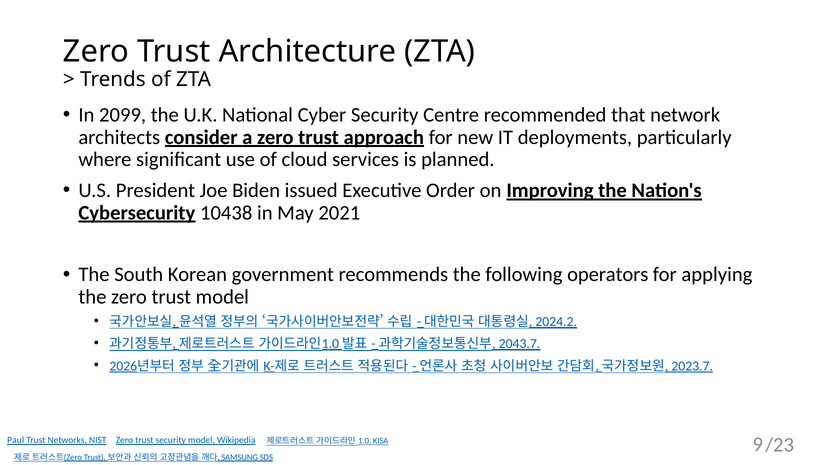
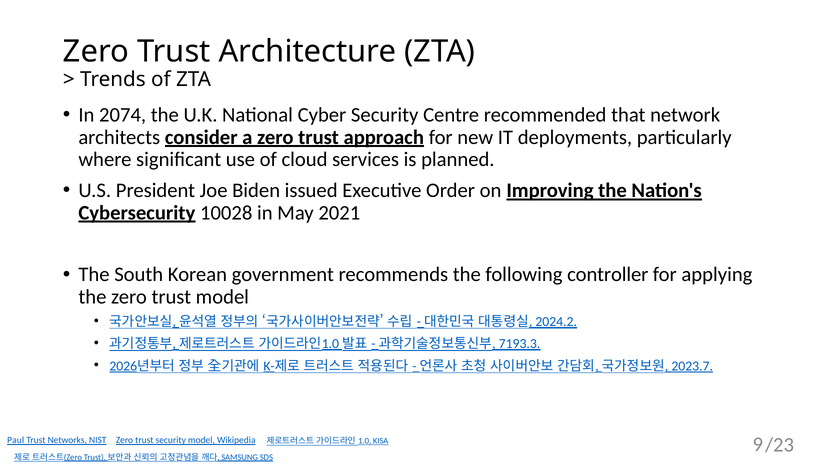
2099: 2099 -> 2074 (123, 115)
10438: 10438 -> 10028 (226, 213)
operators: operators -> controller (608, 274)
2043.7: 2043.7 -> 7193.3 (519, 344)
